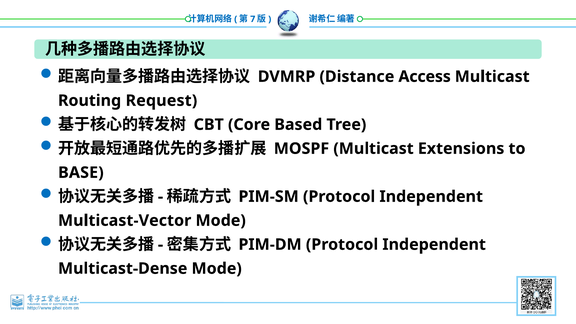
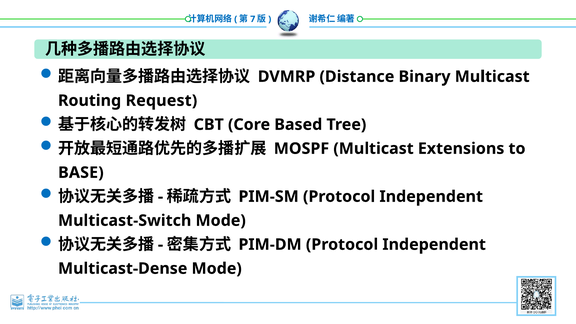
Access: Access -> Binary (424, 77)
Multicast-Vector: Multicast-Vector -> Multicast-Switch (125, 221)
